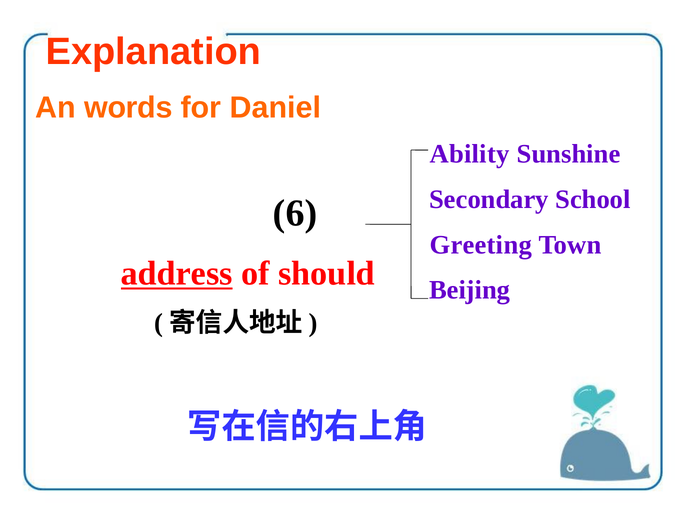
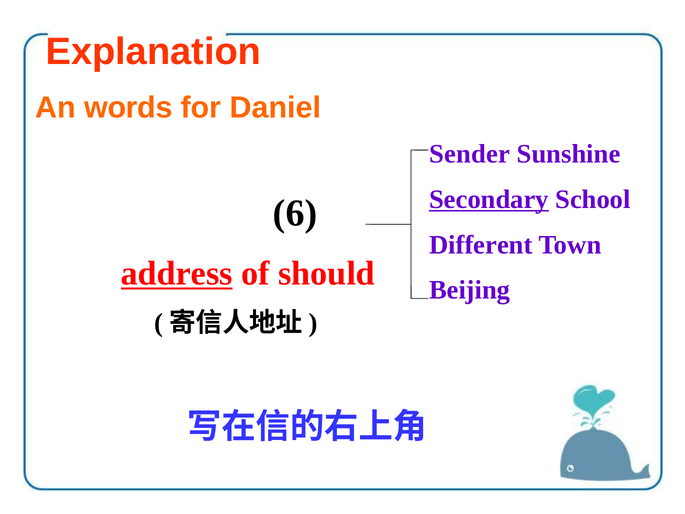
Ability: Ability -> Sender (470, 154)
Secondary underline: none -> present (489, 199)
Greeting: Greeting -> Different (481, 245)
